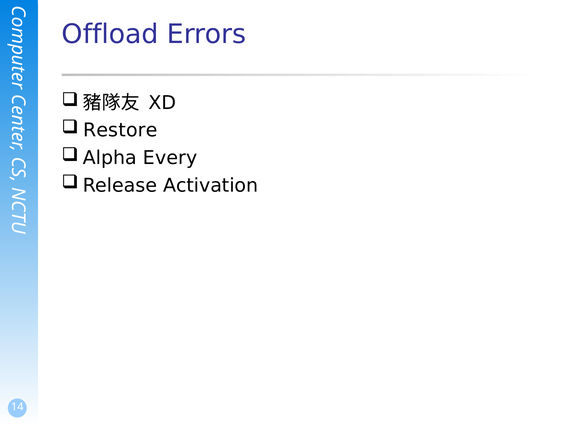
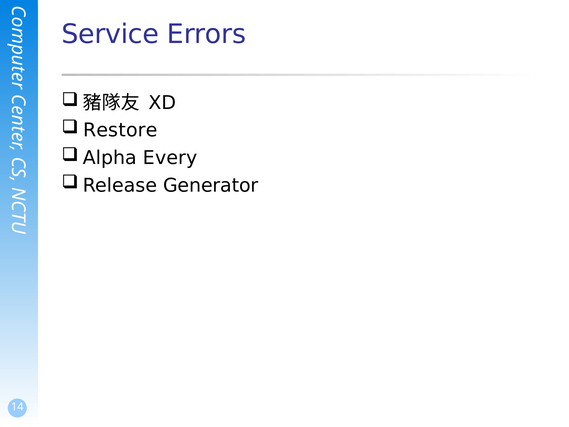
Offload: Offload -> Service (110, 34)
Activation: Activation -> Generator (211, 185)
